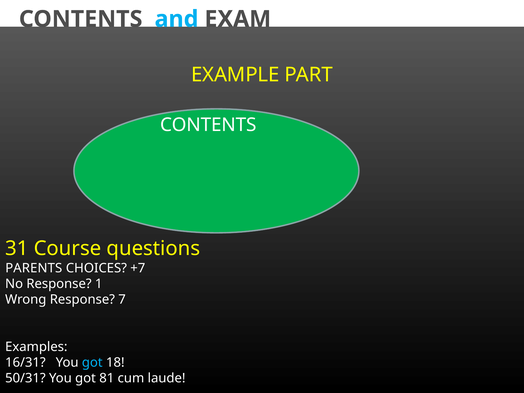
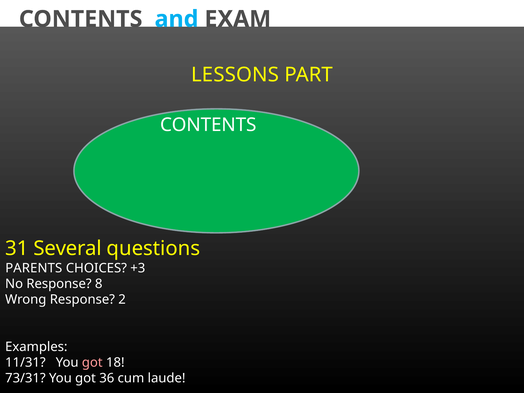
EXAMPLE: EXAMPLE -> LESSONS (235, 75)
Course: Course -> Several (68, 249)
+7: +7 -> +3 (138, 268)
1: 1 -> 8 (99, 284)
7: 7 -> 2 (122, 300)
16/31: 16/31 -> 11/31 (25, 362)
got colour: light blue -> pink (92, 362)
50/31: 50/31 -> 73/31 (25, 378)
81: 81 -> 36 (107, 378)
